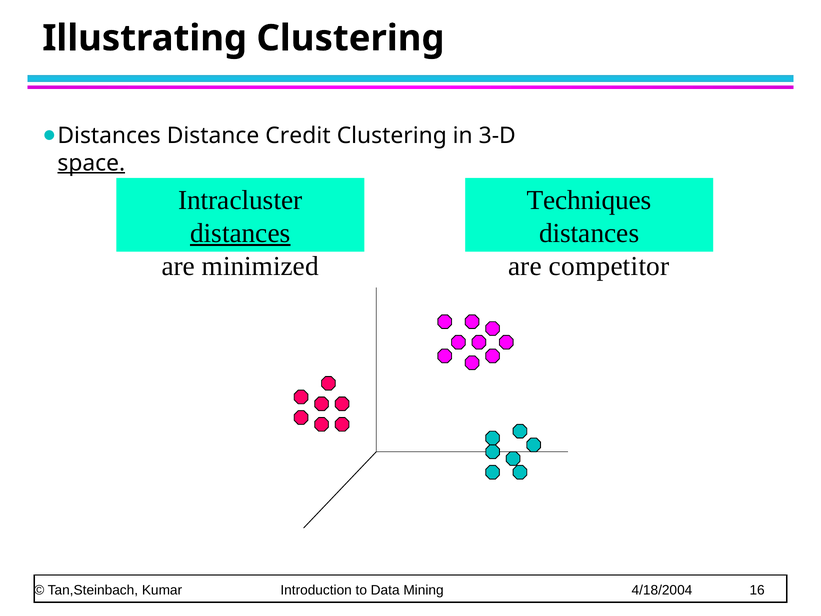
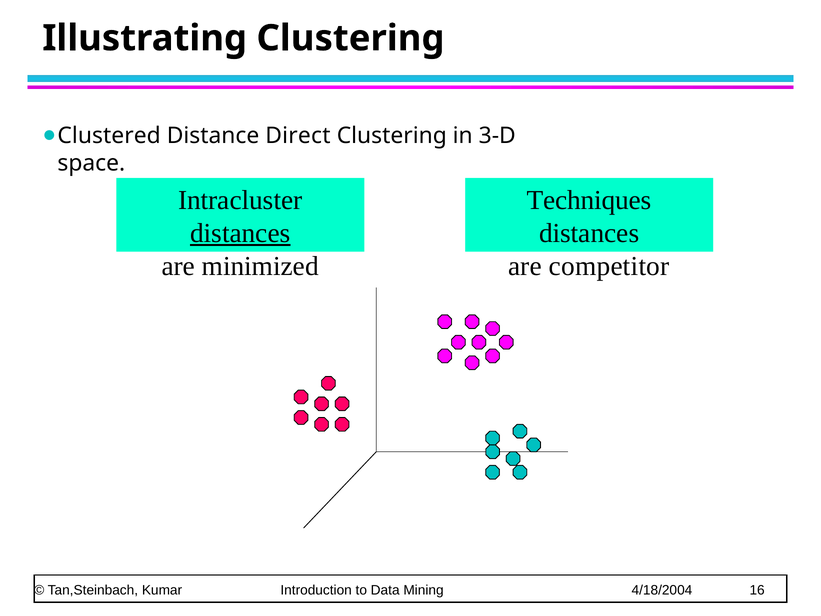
Distances: Distances -> Clustered (109, 136)
Credit: Credit -> Direct (298, 136)
space underline: present -> none (91, 163)
